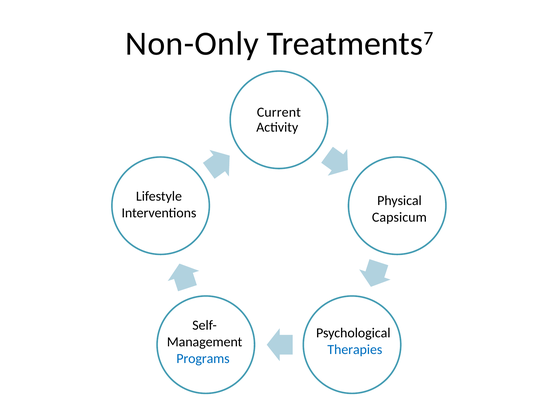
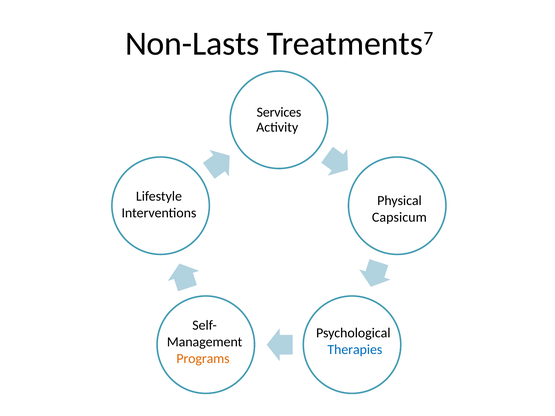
Non-Only: Non-Only -> Non-Lasts (192, 44)
Current: Current -> Services (279, 112)
Programs colour: blue -> orange (203, 359)
